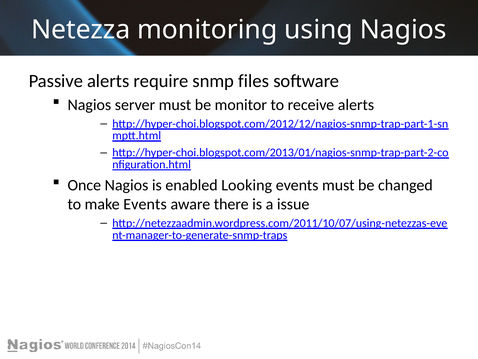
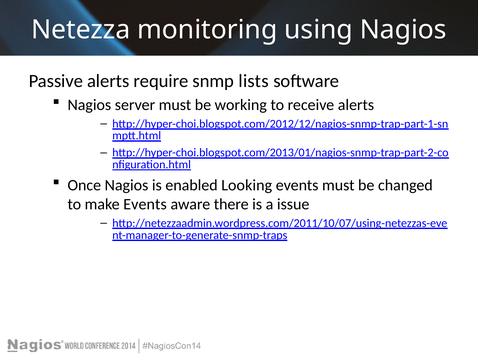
files: files -> lists (254, 81)
monitor: monitor -> working (241, 105)
